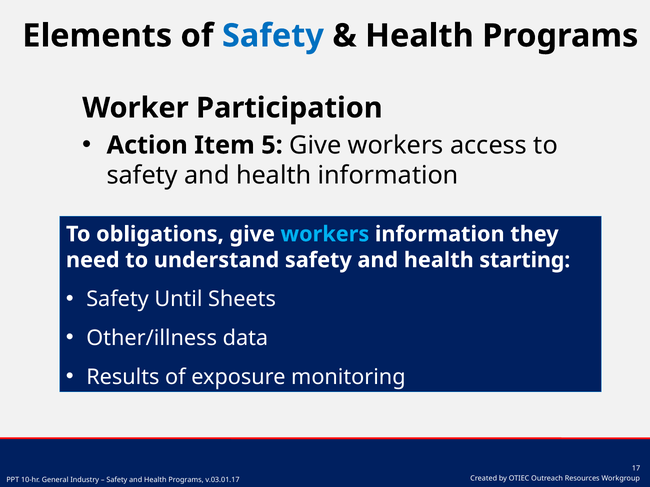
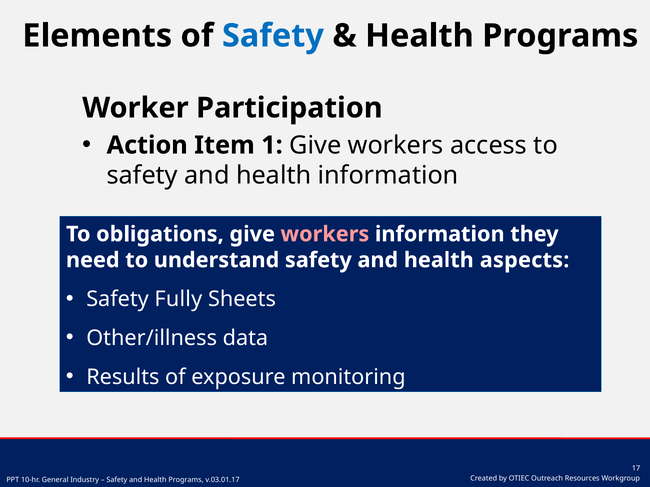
5: 5 -> 1 (272, 145)
workers colour: light blue -> pink (325, 234)
starting: starting -> aspects (525, 260)
Until: Until -> Fully (178, 299)
